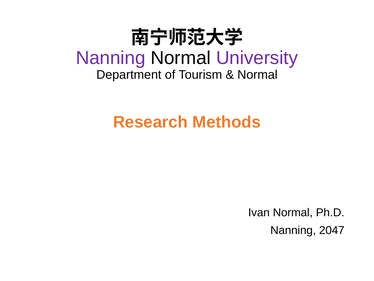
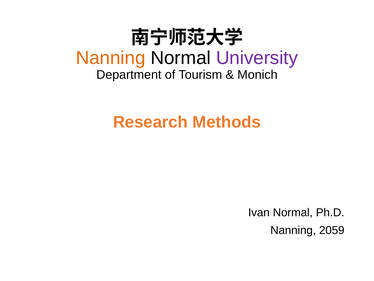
Nanning colour: purple -> orange (111, 58)
Normal: Normal -> Monich (257, 75)
2047: 2047 -> 2059 (332, 230)
